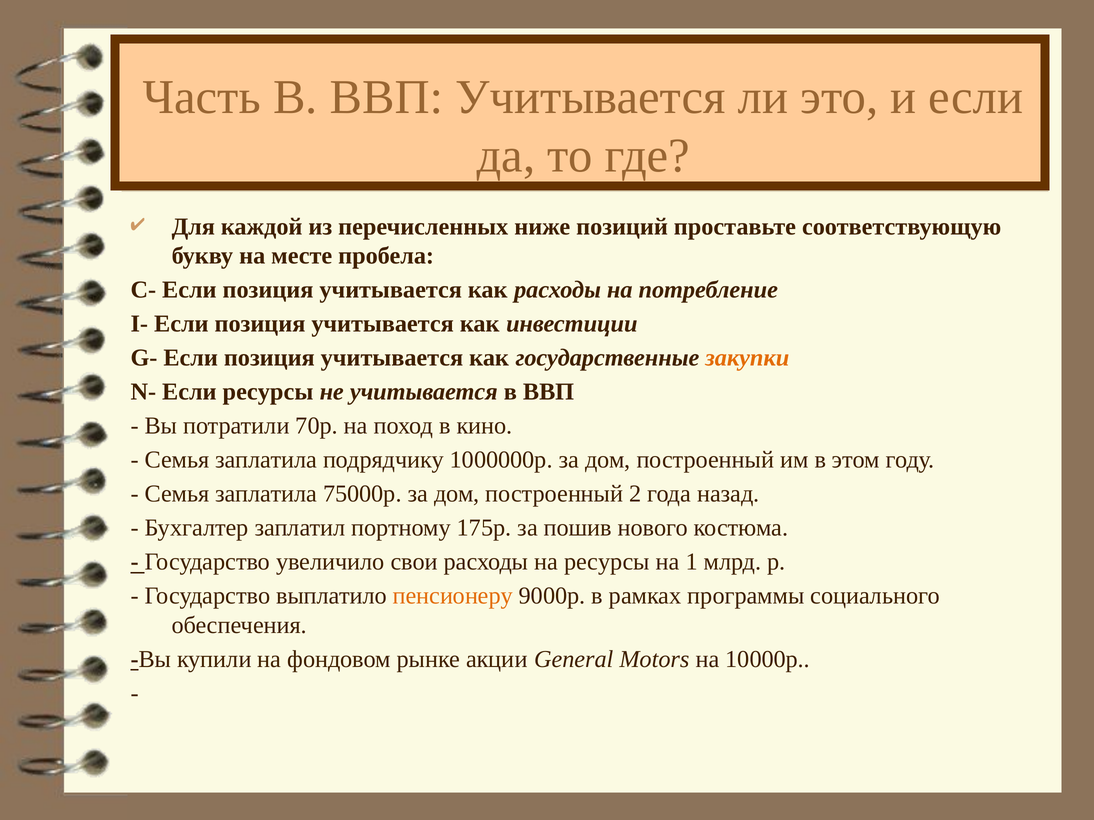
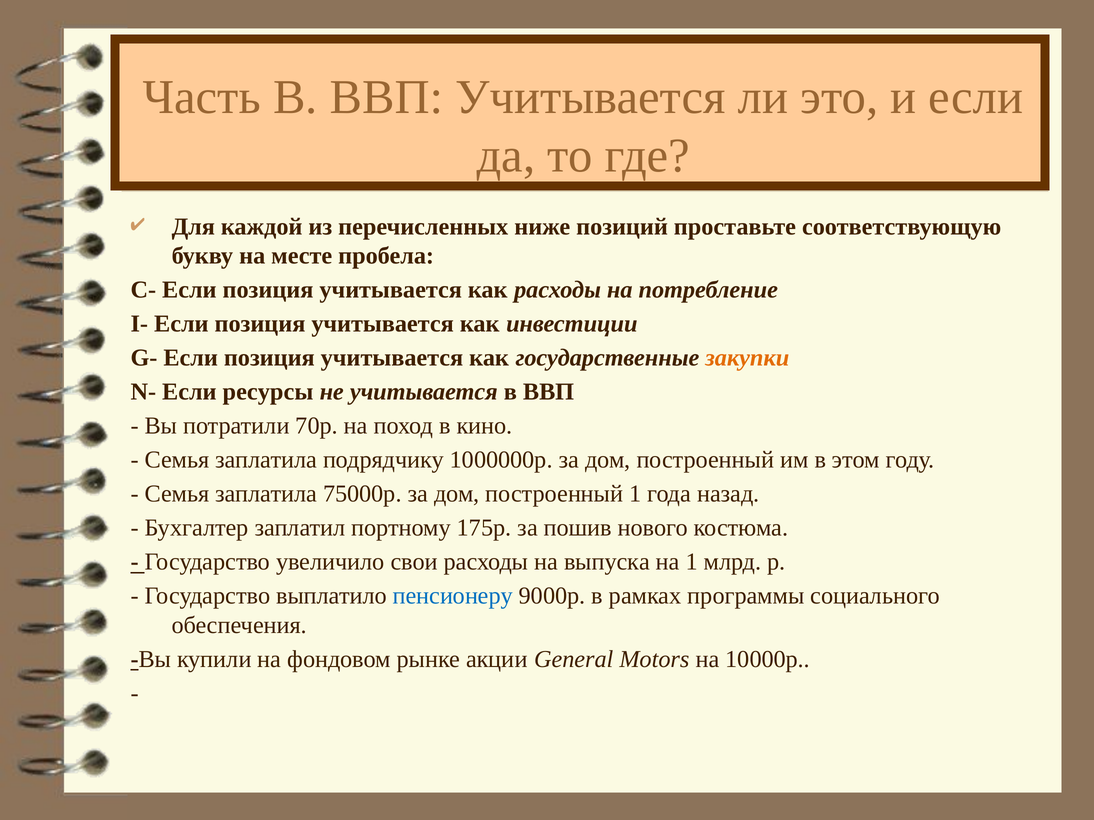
построенный 2: 2 -> 1 (635, 494)
на ресурсы: ресурсы -> выпуска (607, 562)
пенсионеру colour: orange -> blue (453, 596)
